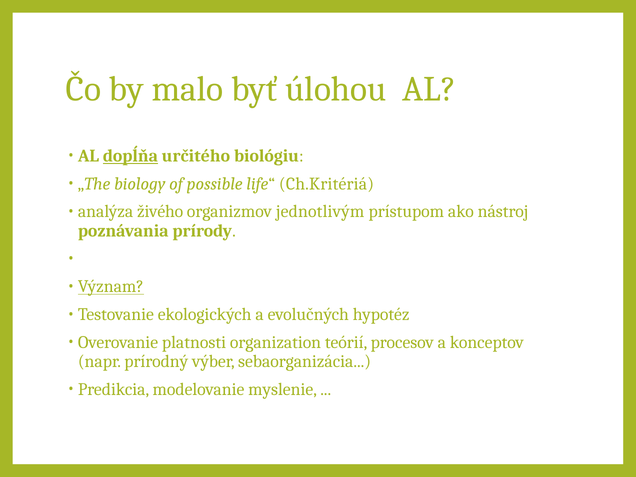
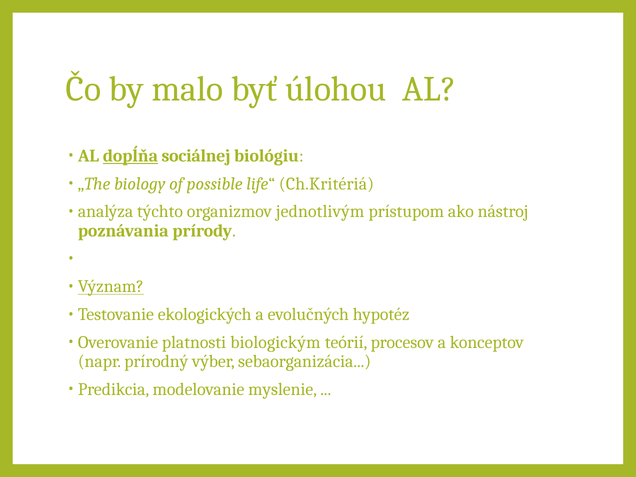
určitého: určitého -> sociálnej (196, 156)
živého: živého -> týchto (160, 212)
organization: organization -> biologickým (275, 343)
